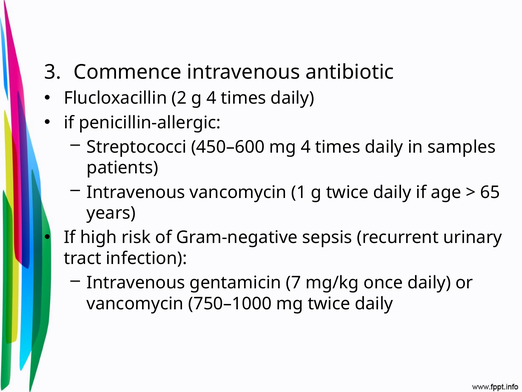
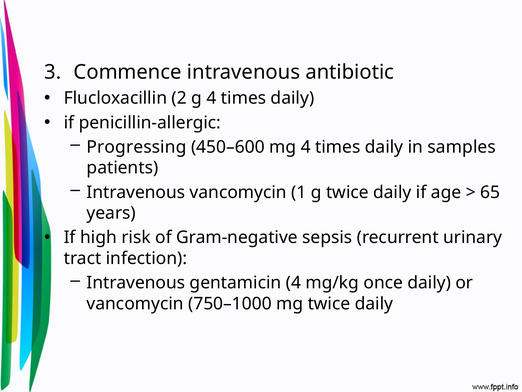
Streptococci: Streptococci -> Progressing (137, 147)
gentamicin 7: 7 -> 4 (293, 283)
